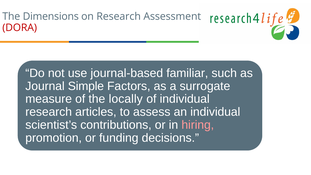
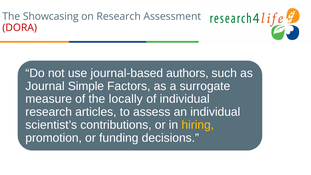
Dimensions: Dimensions -> Showcasing (51, 16)
familiar: familiar -> authors (187, 73)
hiring colour: pink -> yellow (198, 125)
